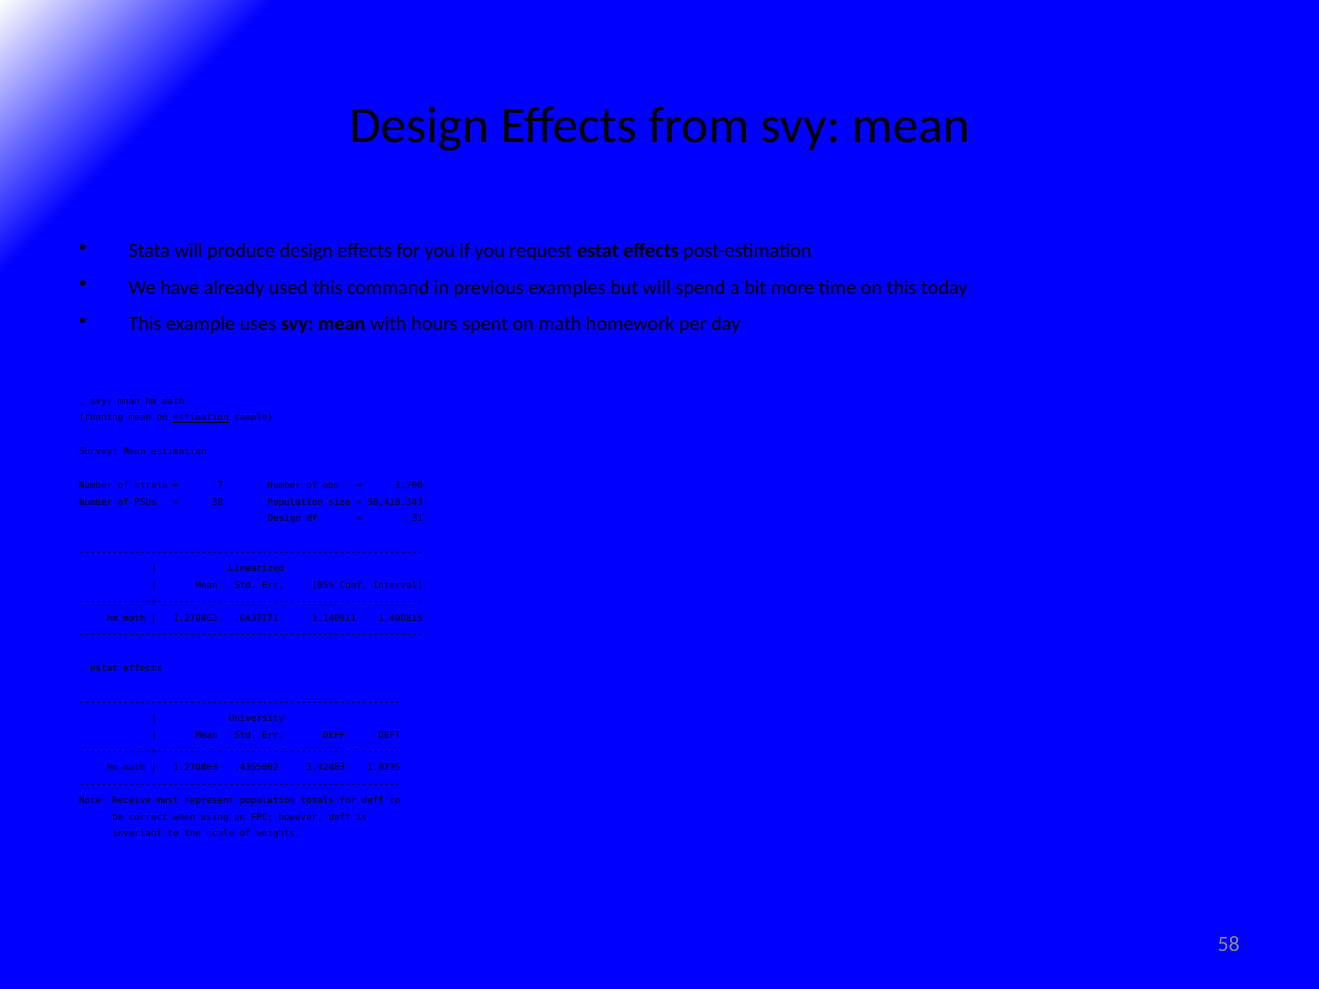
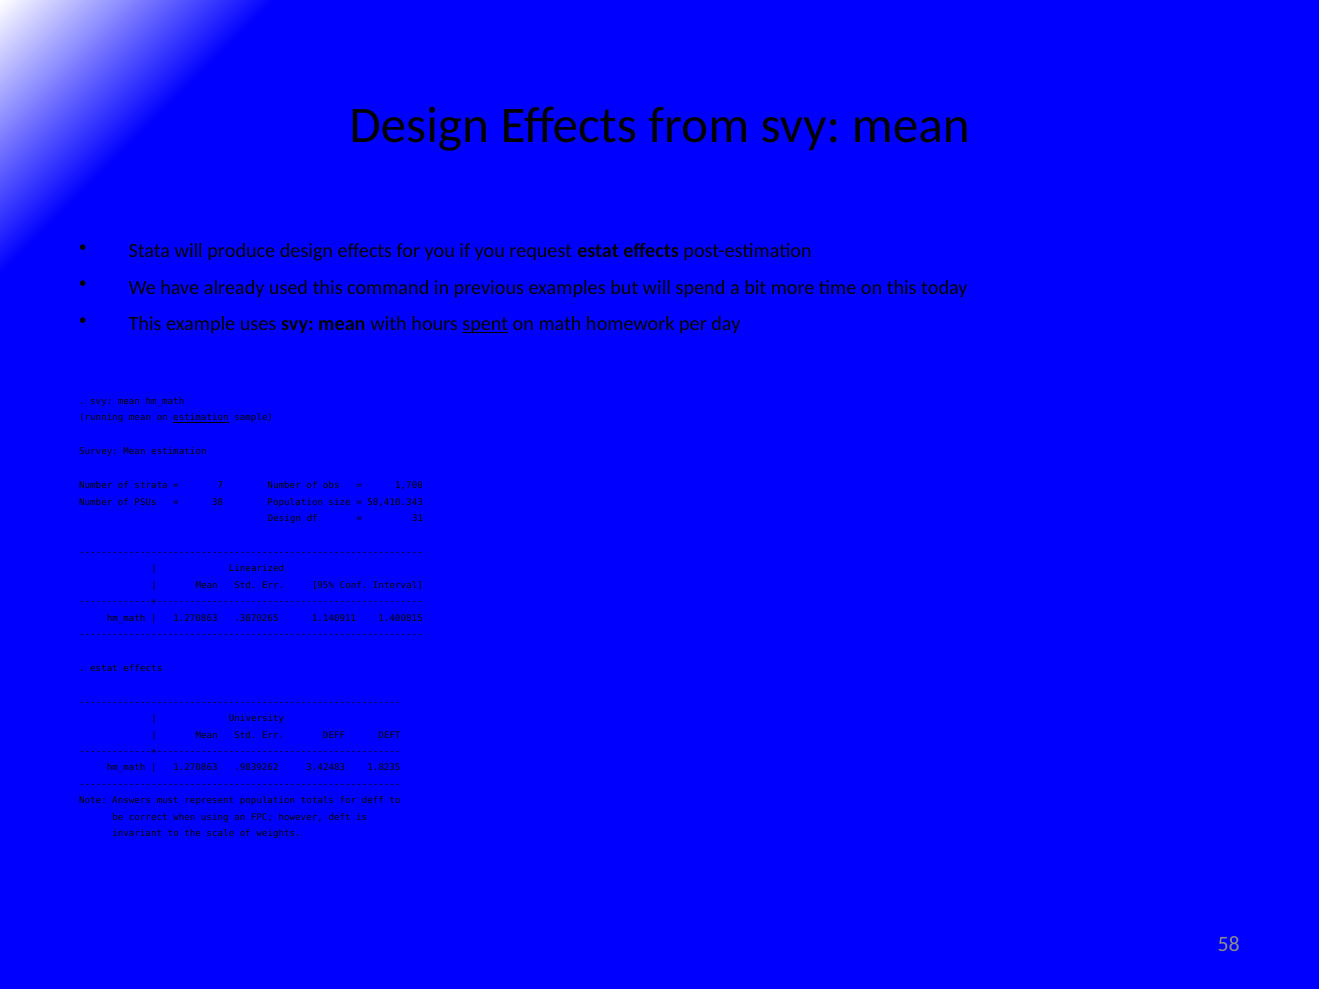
spent underline: none -> present (485, 324)
.0437171: .0437171 -> .3870265 (256, 618)
.4355002: .4355002 -> .9839262 (256, 768)
Receive: Receive -> Answers (132, 801)
